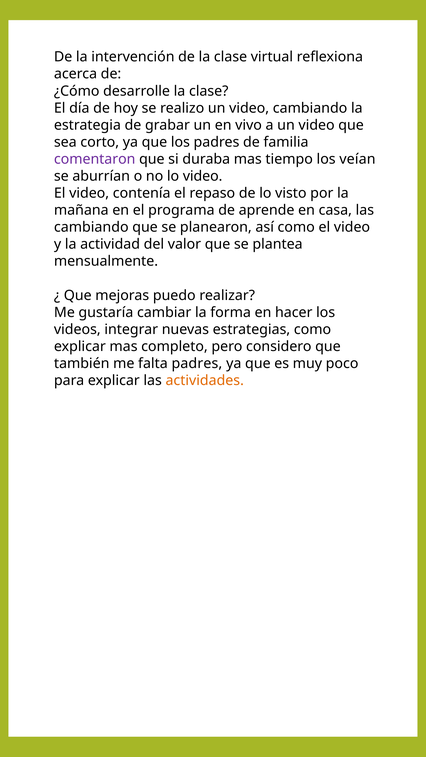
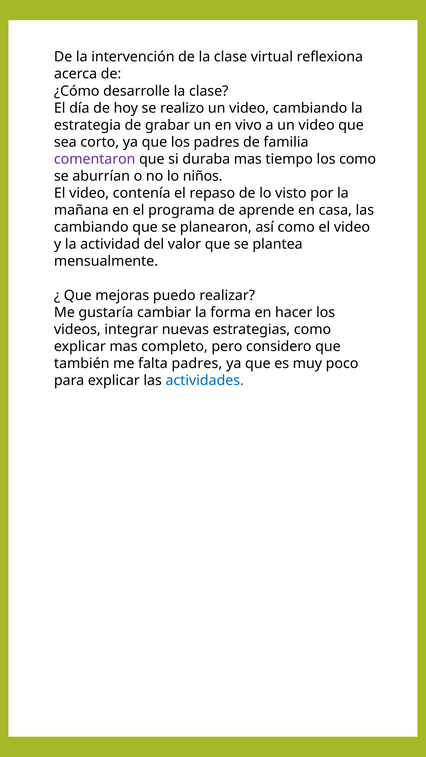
los veían: veían -> como (358, 159)
lo video: video -> niños (203, 176)
actividades colour: orange -> blue (205, 381)
